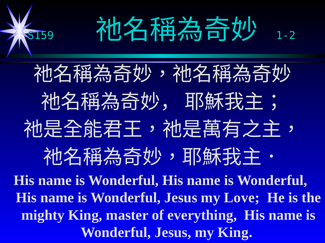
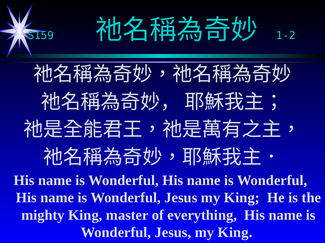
Love: Love -> King (242, 198)
